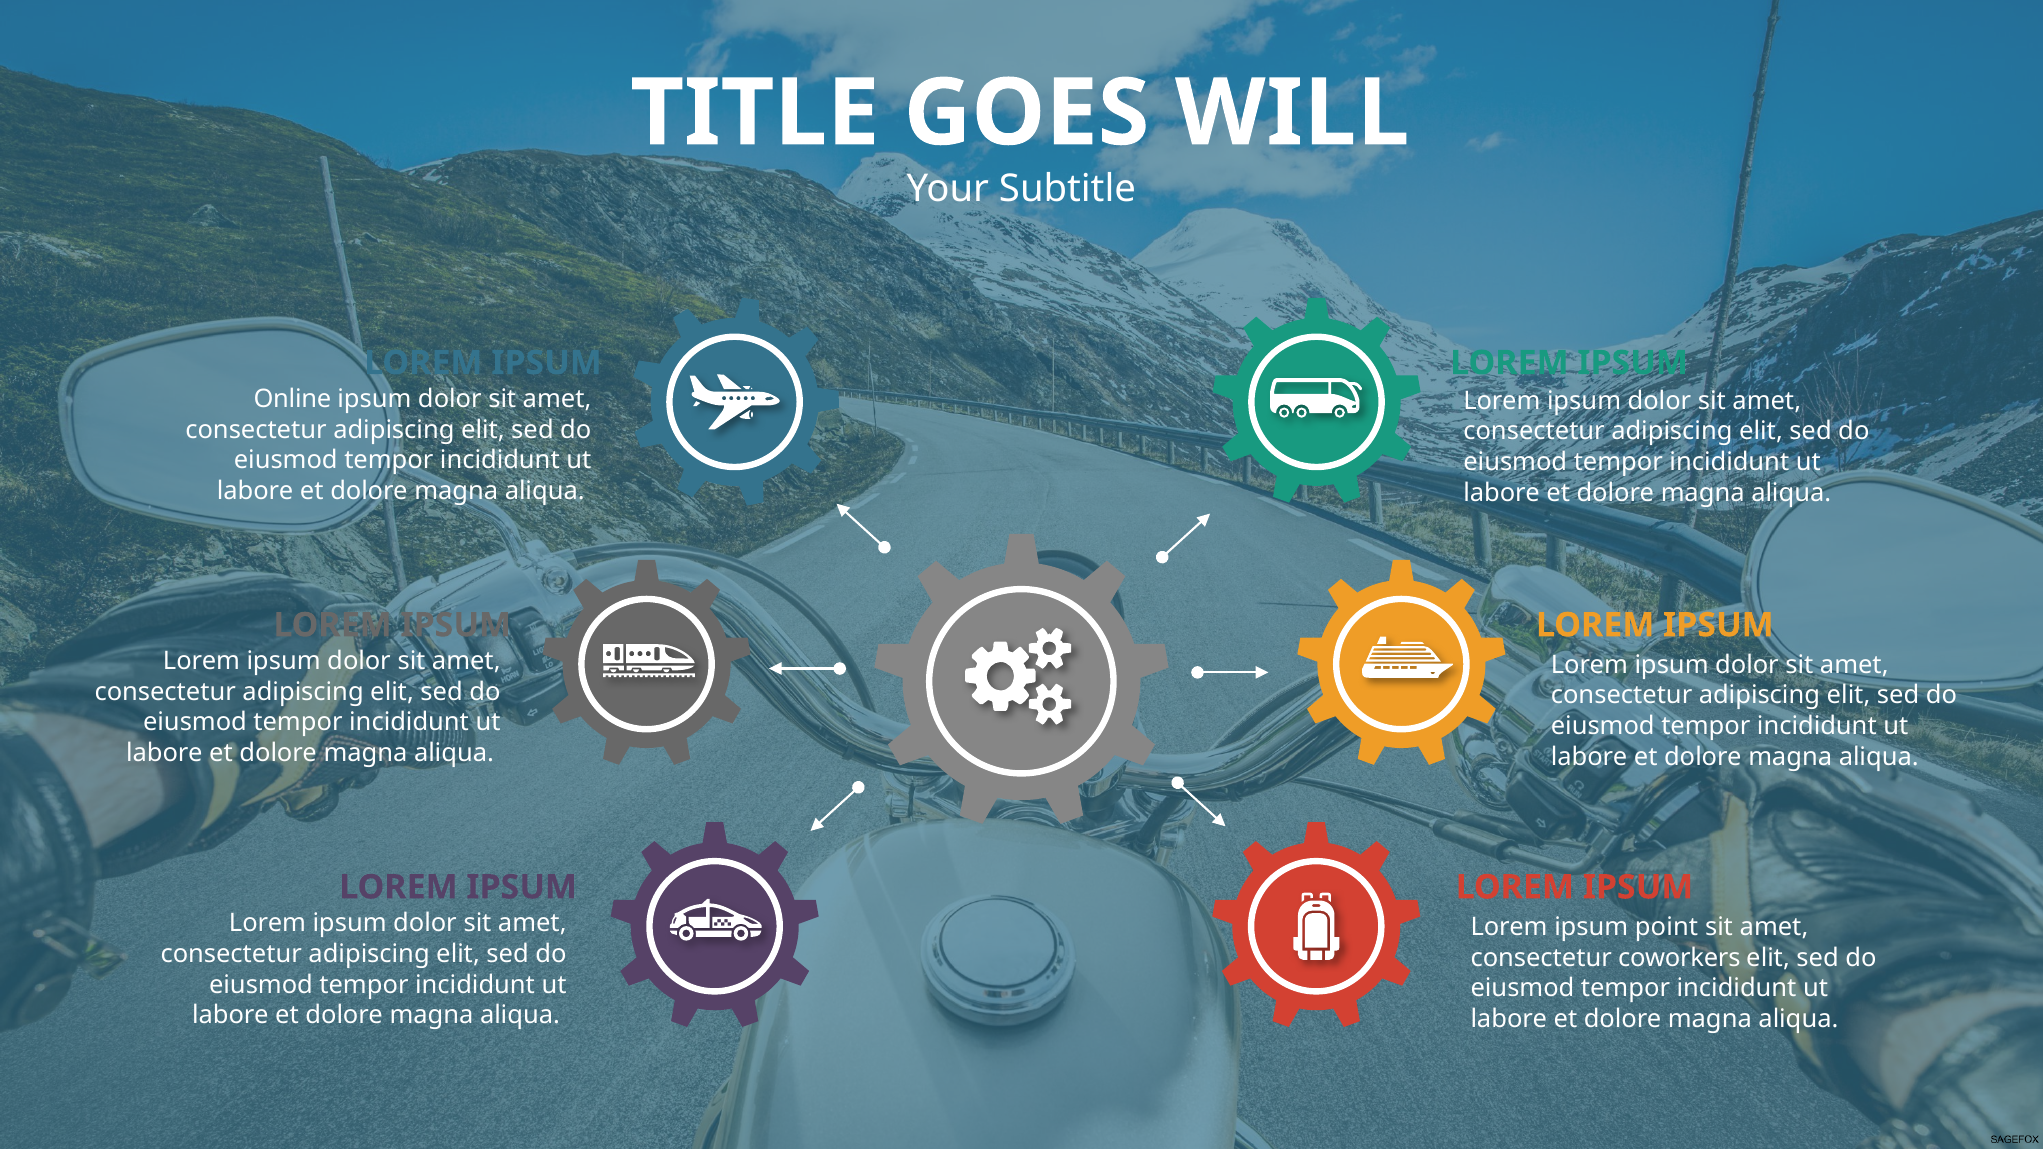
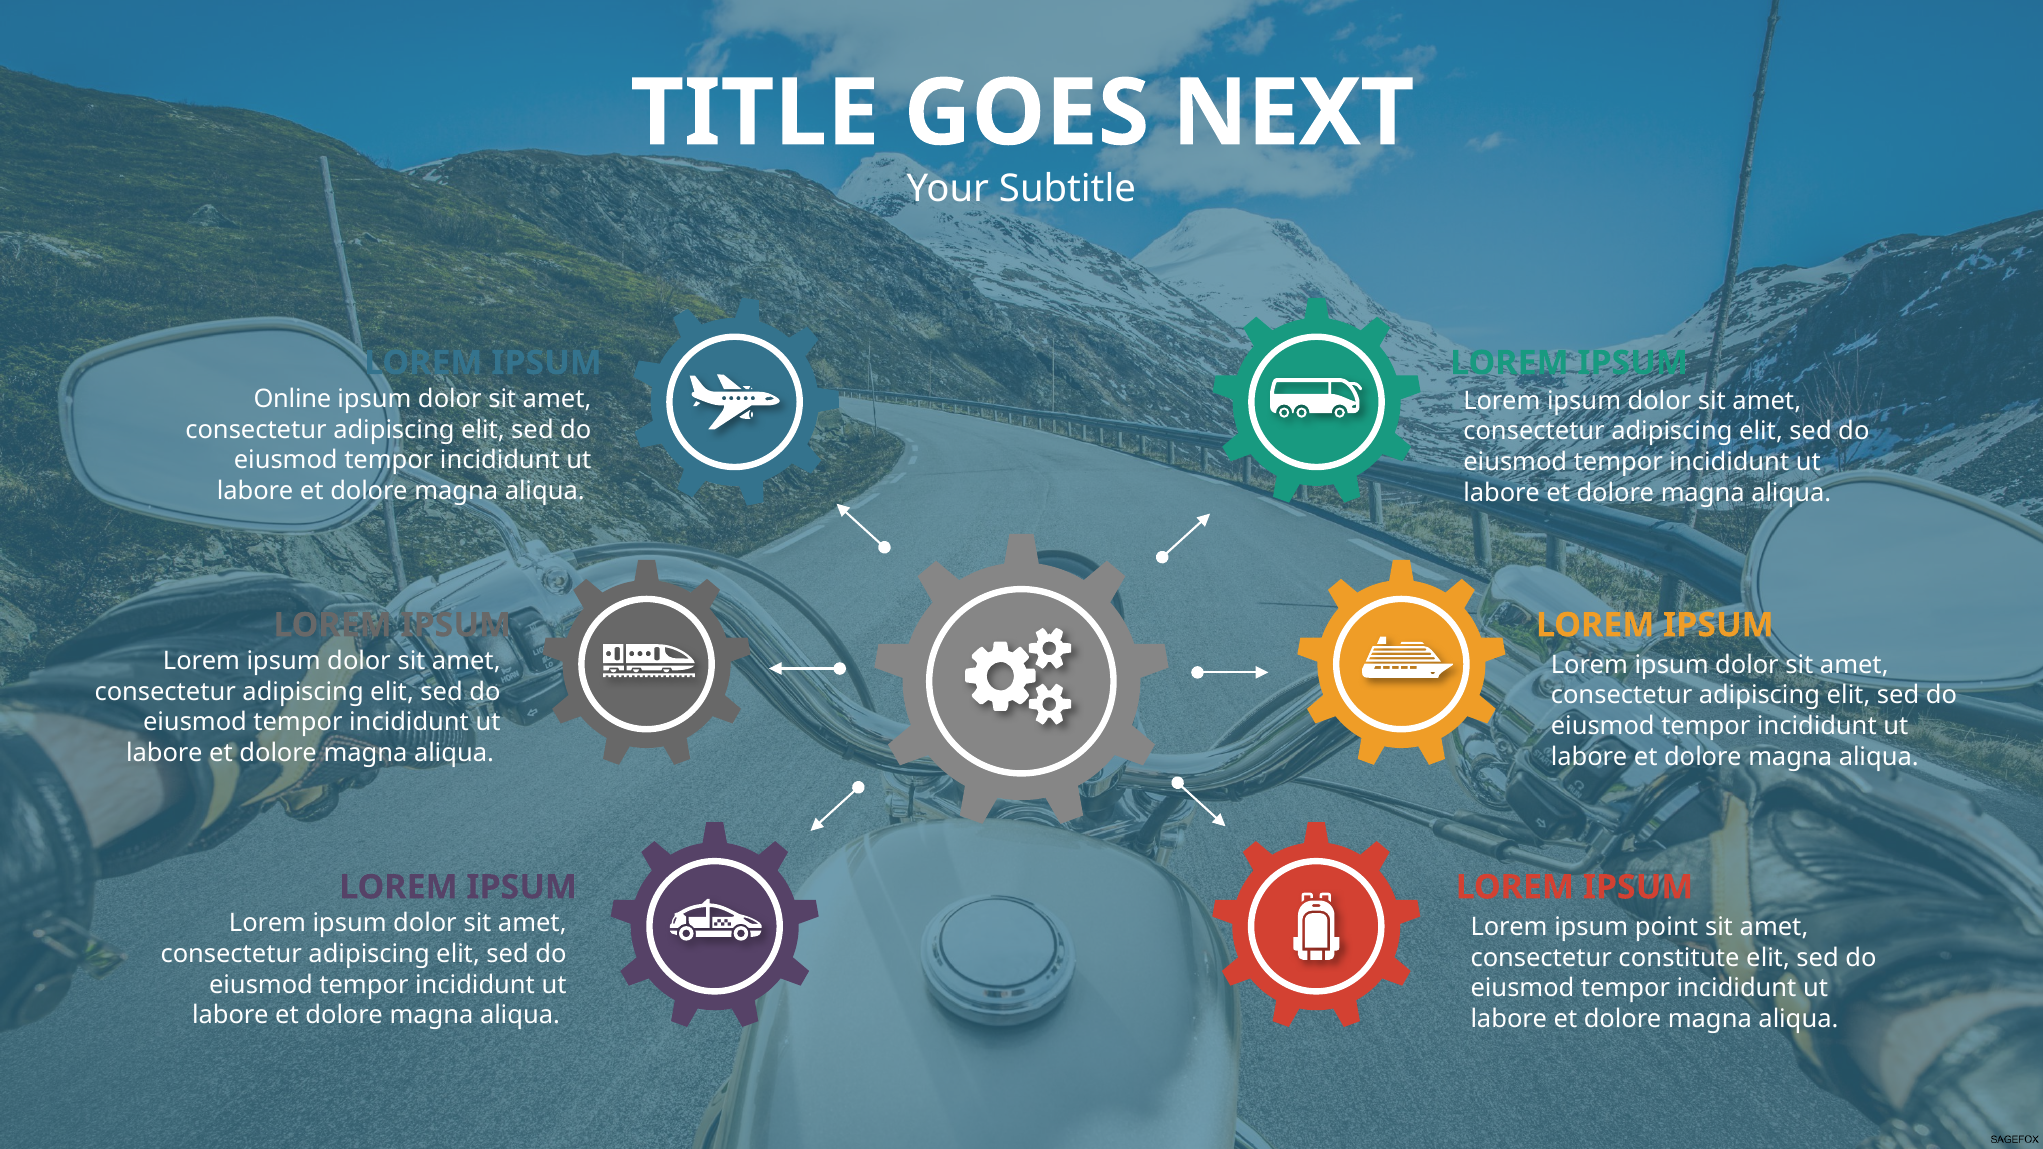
WILL: WILL -> NEXT (1293, 113)
coworkers: coworkers -> constitute (1679, 958)
